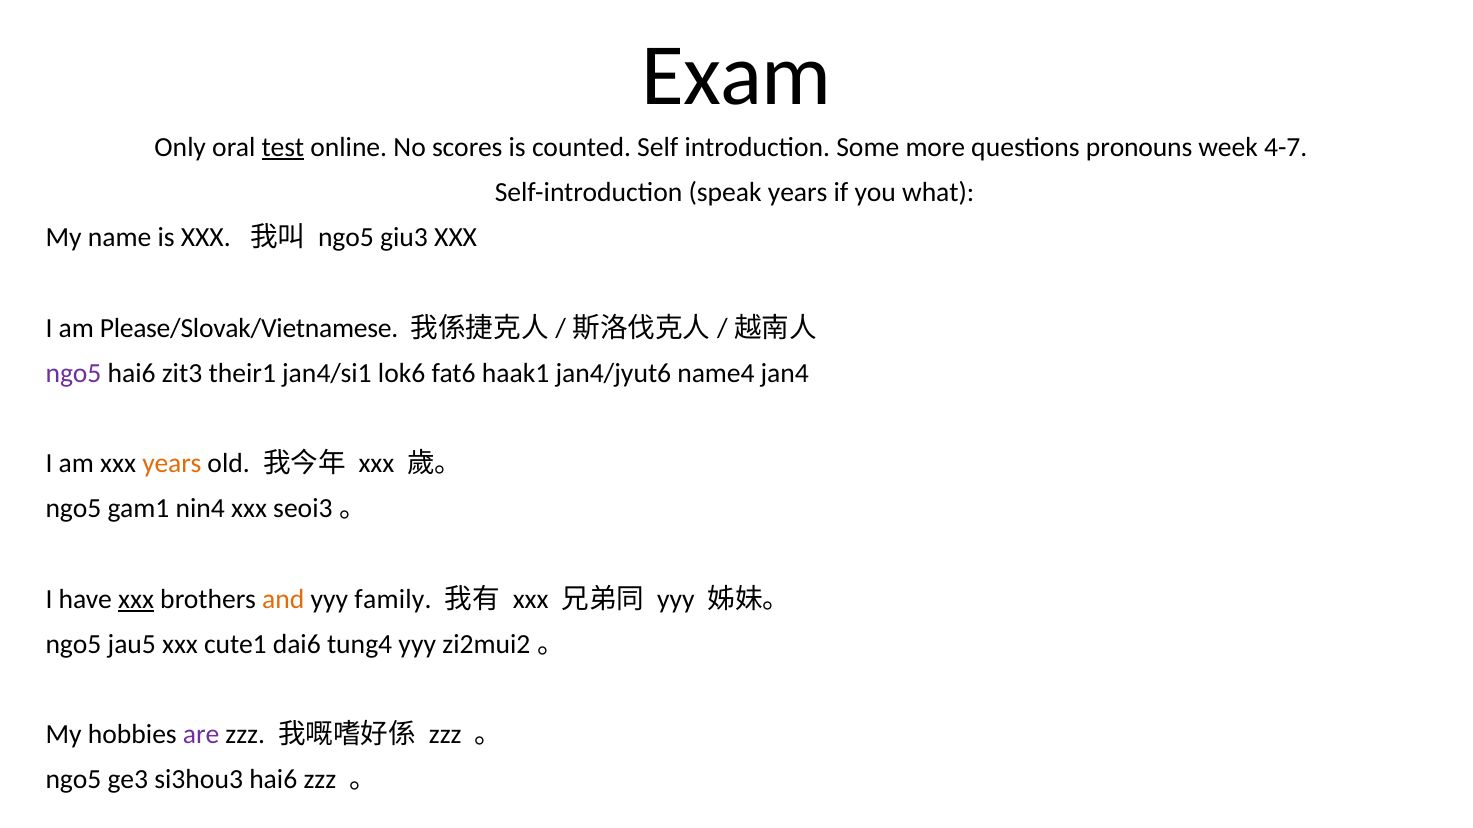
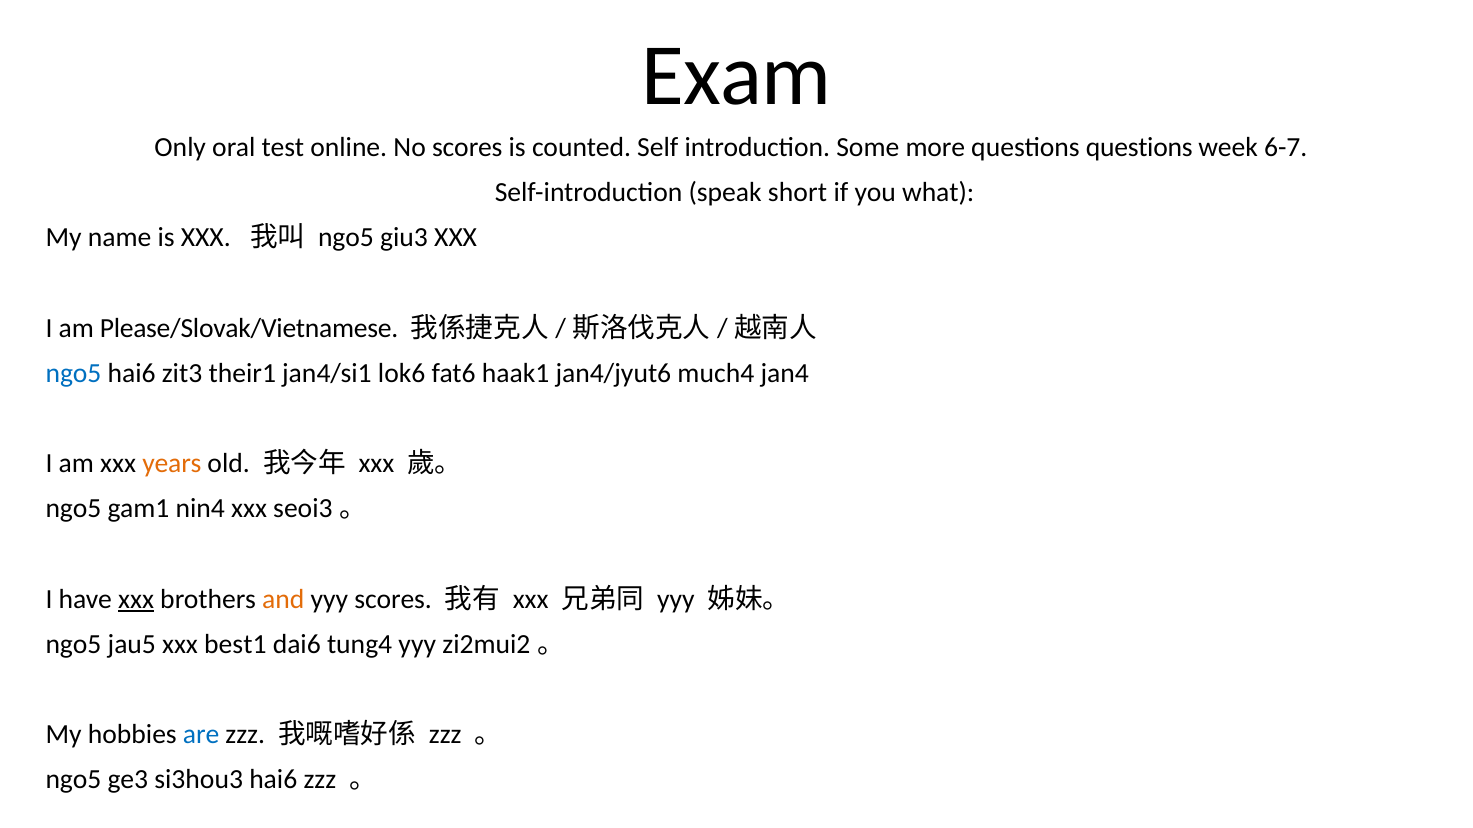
test underline: present -> none (283, 148)
questions pronouns: pronouns -> questions (1139, 148)
4-7: 4-7 -> 6-7 (1286, 148)
speak years: years -> short (798, 193)
ngo5 colour: purple -> blue (74, 373)
name4: name4 -> much4 (716, 373)
yyy family: family -> scores (393, 599)
cute1: cute1 -> best1 (235, 645)
are colour: purple -> blue (201, 735)
